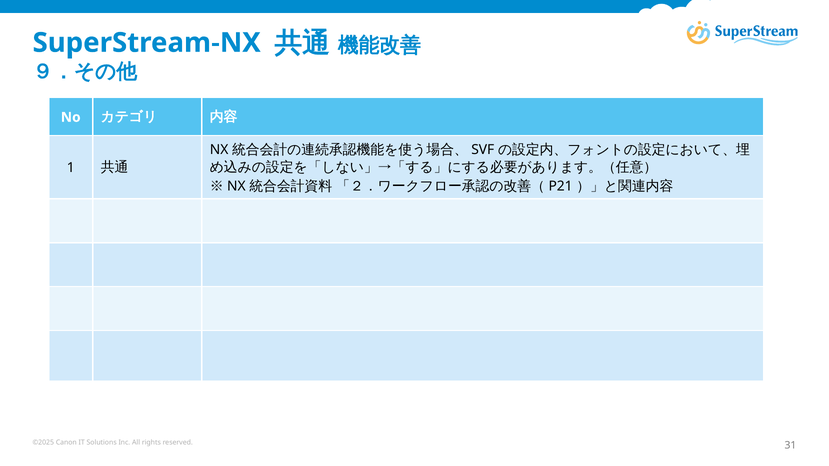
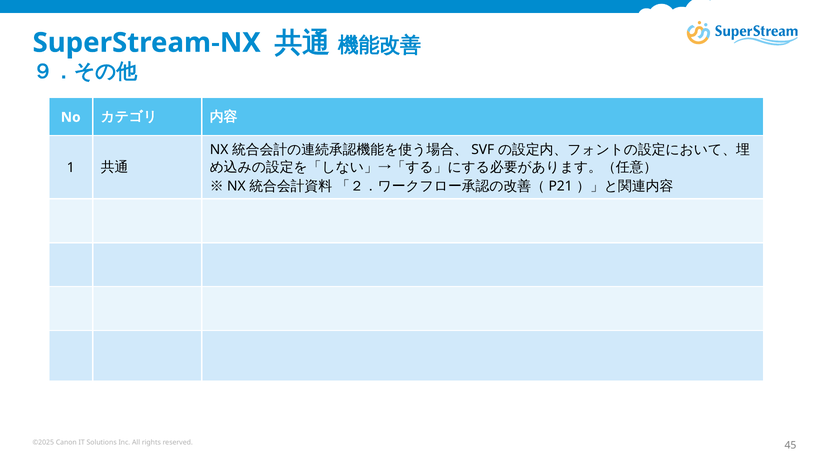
31: 31 -> 45 (791, 446)
